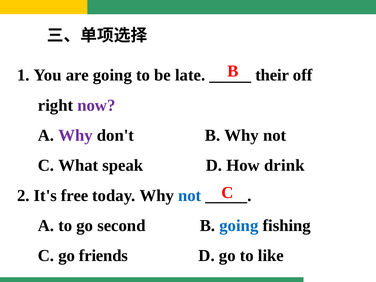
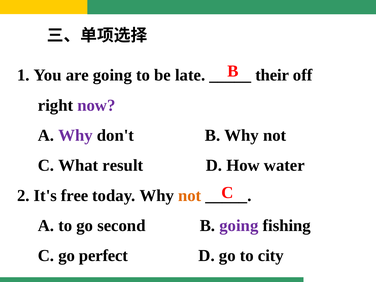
speak: speak -> result (123, 165)
drink: drink -> water (284, 165)
not colour: blue -> orange (190, 196)
going colour: blue -> purple (239, 226)
friends: friends -> perfect (103, 256)
like: like -> city (271, 256)
